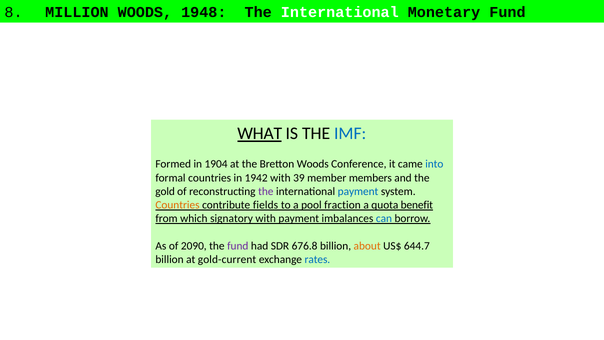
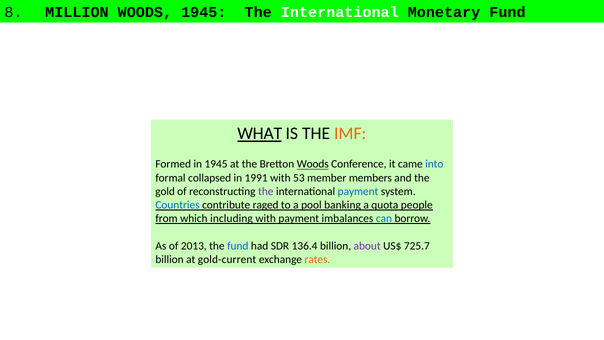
WOODS 1948: 1948 -> 1945 (204, 12)
IMF colour: blue -> orange (350, 134)
in 1904: 1904 -> 1945 (216, 164)
Woods underline: none -> present (313, 164)
formal countries: countries -> collapsed (210, 178)
1942: 1942 -> 1991 (256, 178)
39: 39 -> 53 (299, 178)
Countries colour: orange -> blue (178, 205)
fields: fields -> raged (266, 205)
fraction: fraction -> banking (342, 205)
benefit: benefit -> people (417, 205)
signatory: signatory -> including (231, 218)
2090: 2090 -> 2013 (194, 246)
fund colour: purple -> blue (238, 246)
676.8: 676.8 -> 136.4 (305, 246)
about colour: orange -> purple (367, 246)
644.7: 644.7 -> 725.7 (417, 246)
rates colour: blue -> orange (317, 259)
